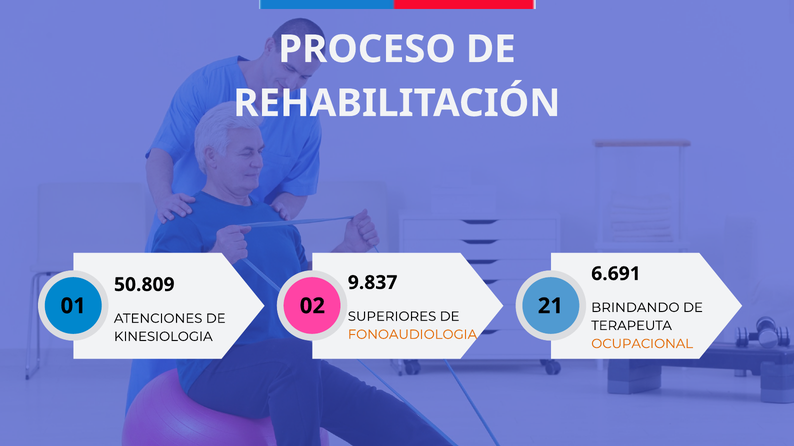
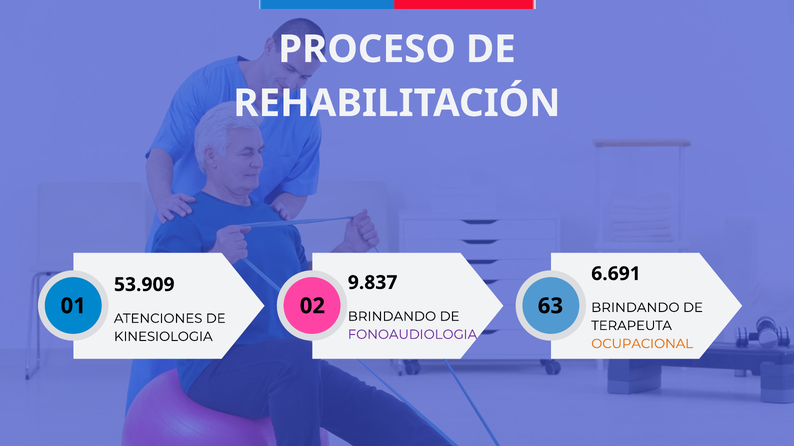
50.809: 50.809 -> 53.909 (144, 285)
21: 21 -> 63 (550, 306)
SUPERIORES: SUPERIORES -> BRINDANDO (392, 317)
FONOAUDIOLOGIA colour: orange -> purple (412, 335)
